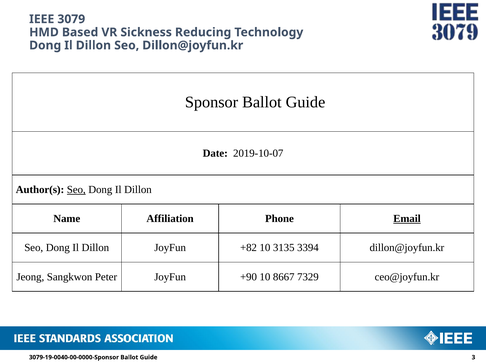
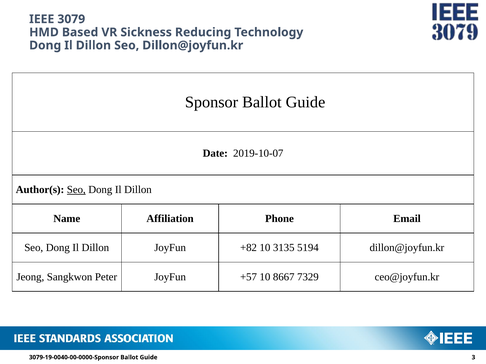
Email underline: present -> none (407, 219)
3394: 3394 -> 5194 (308, 248)
+90: +90 -> +57 (249, 277)
